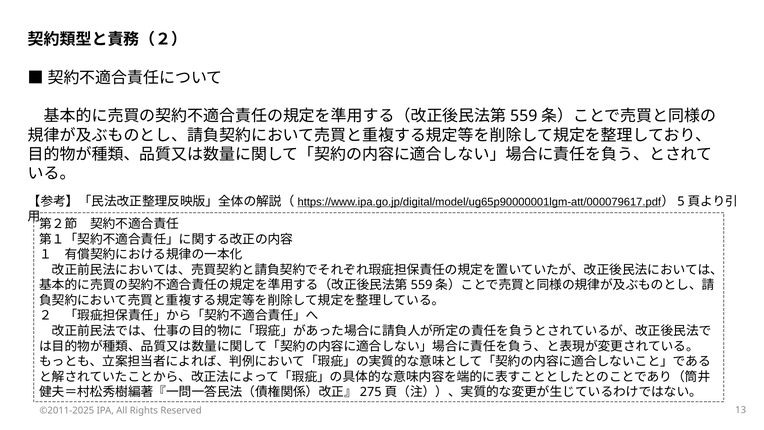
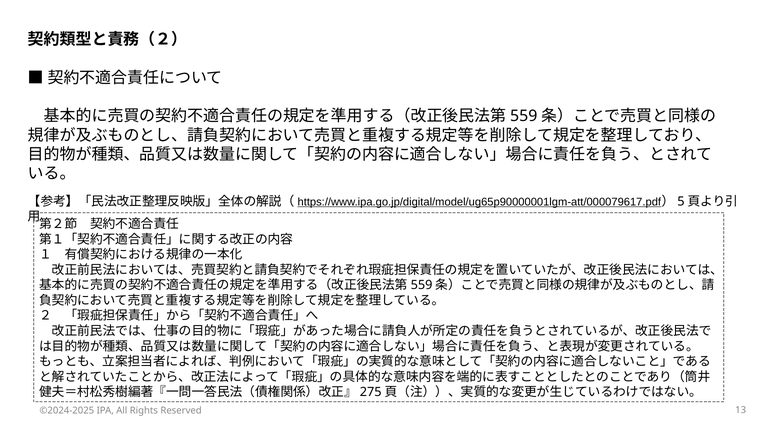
©2011-2025: ©2011-2025 -> ©2024-2025 (67, 410)
